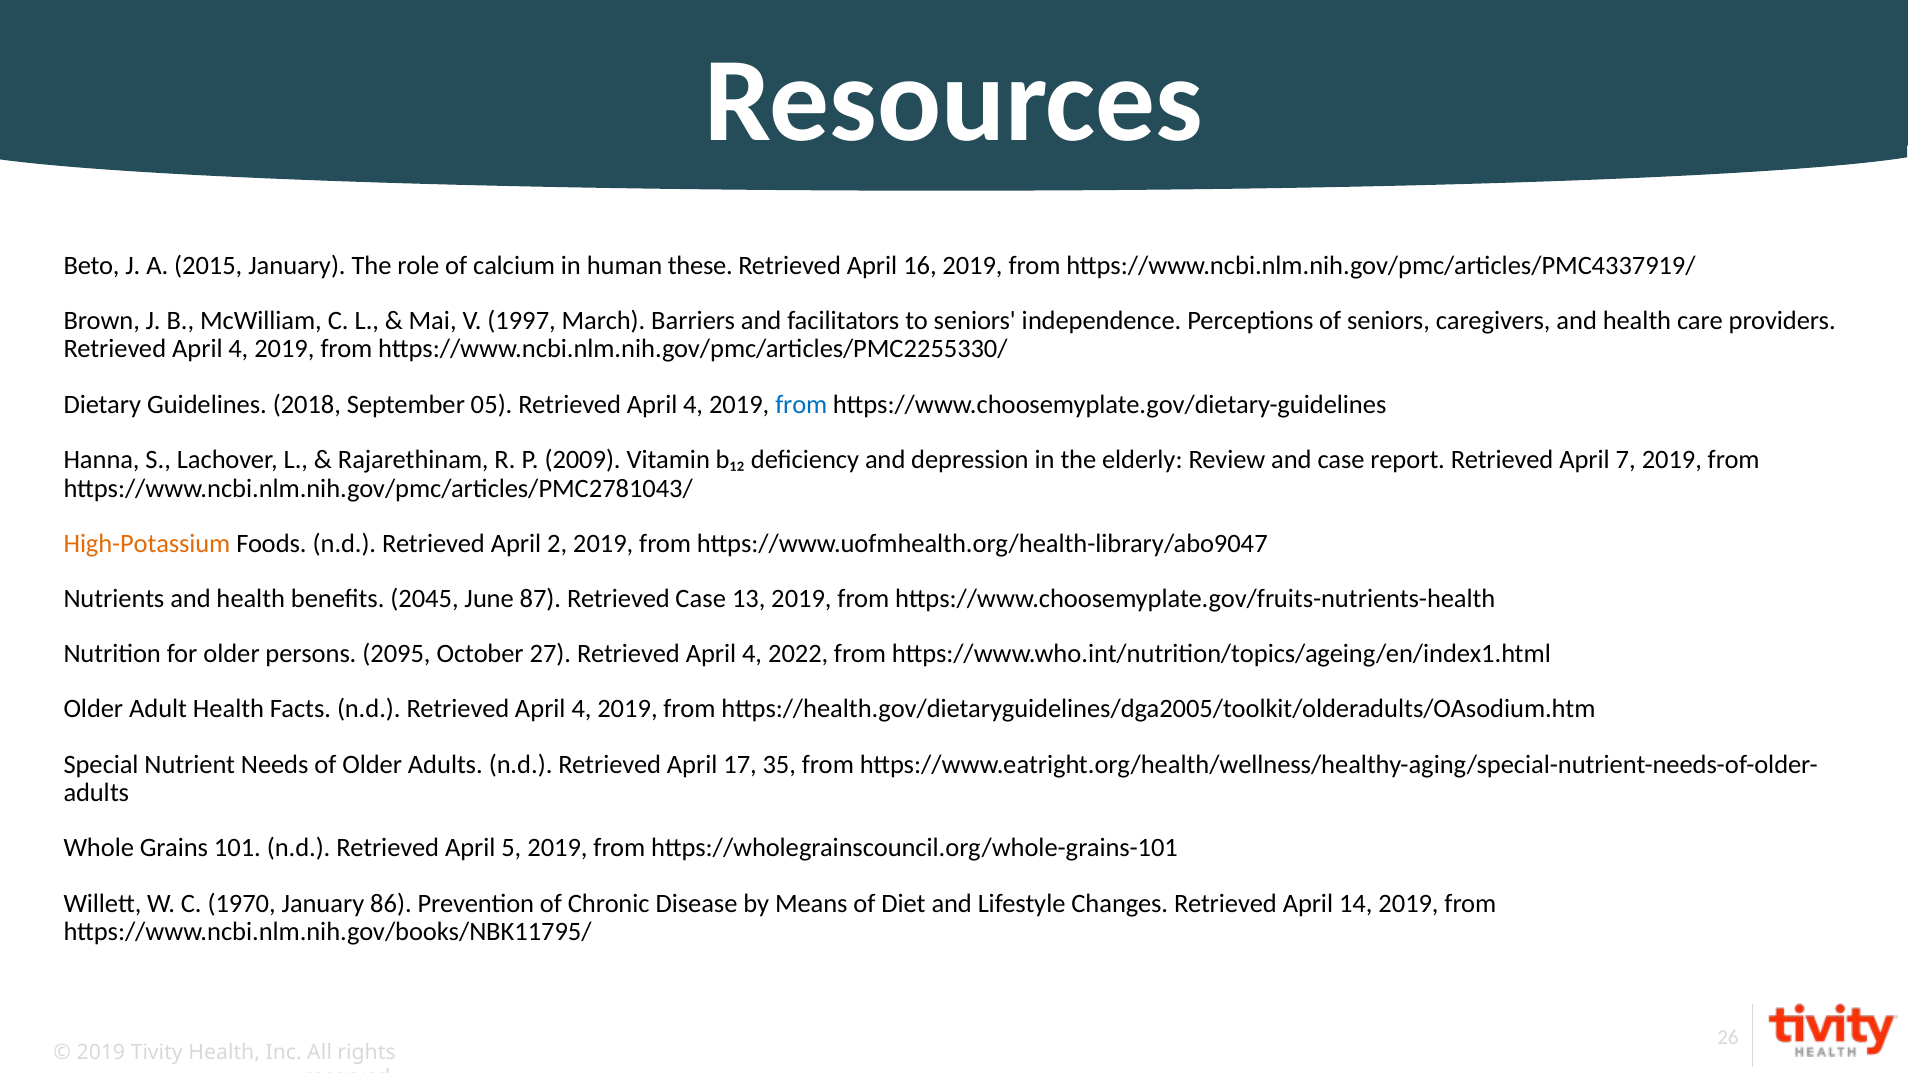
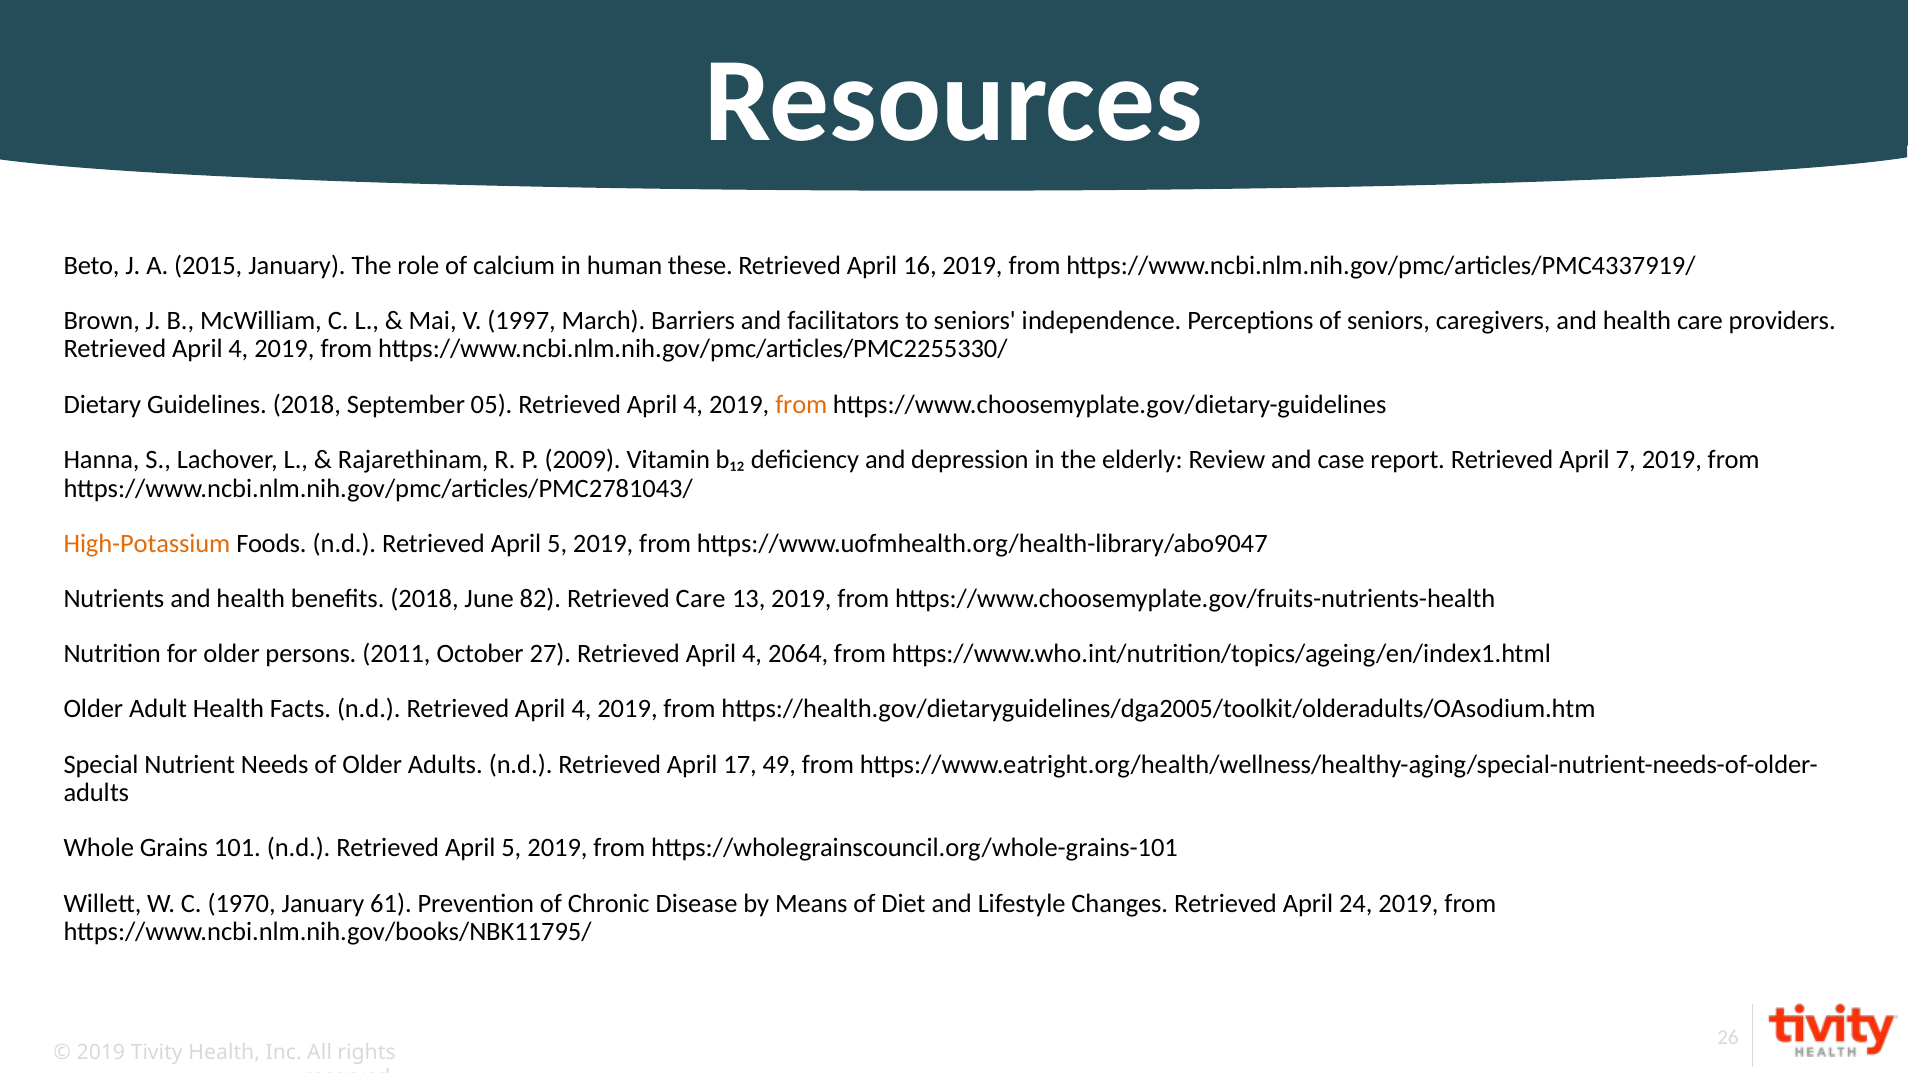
from colour: blue -> orange (801, 405)
2: 2 -> 5 (557, 544)
benefits 2045: 2045 -> 2018 (424, 599)
87: 87 -> 82 (540, 599)
Retrieved Case: Case -> Care (701, 599)
2095: 2095 -> 2011 (396, 654)
2022: 2022 -> 2064 (798, 654)
35: 35 -> 49 (779, 765)
86: 86 -> 61 (391, 904)
14: 14 -> 24 (1356, 904)
